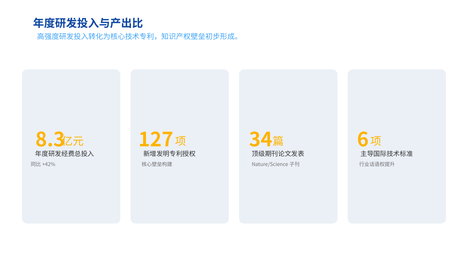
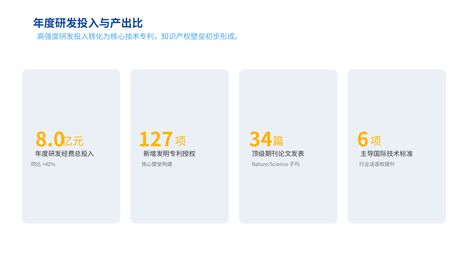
8.3: 8.3 -> 8.0 (50, 140)
